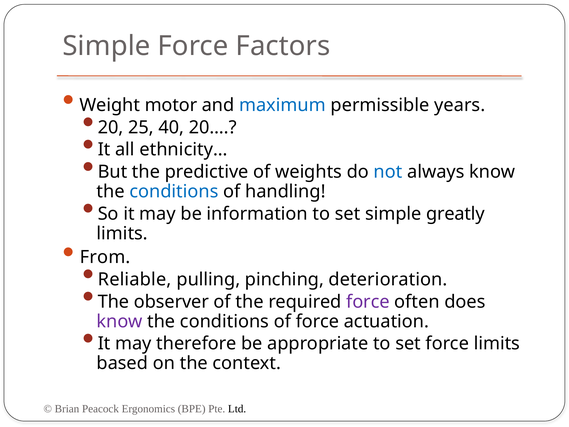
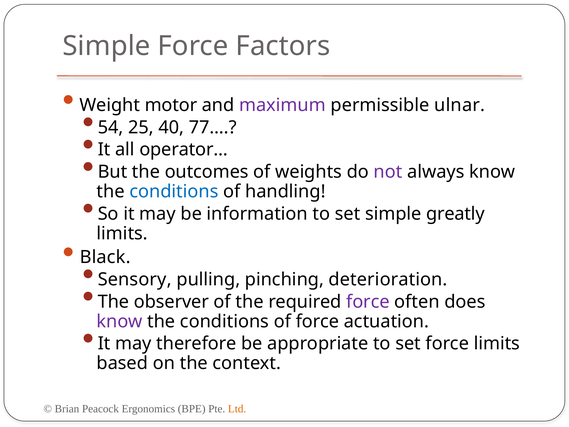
maximum colour: blue -> purple (282, 105)
years: years -> ulnar (460, 105)
20: 20 -> 54 (110, 127)
20…: 20… -> 77… (213, 127)
ethnicity…: ethnicity… -> operator… (184, 150)
predictive: predictive -> outcomes (207, 172)
not colour: blue -> purple (388, 172)
From: From -> Black (105, 257)
Reliable: Reliable -> Sensory (135, 279)
Ltd colour: black -> orange (237, 409)
